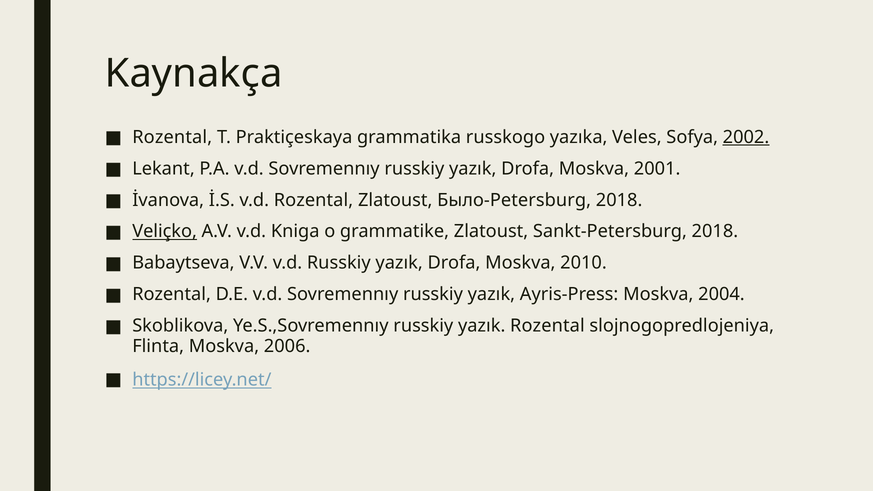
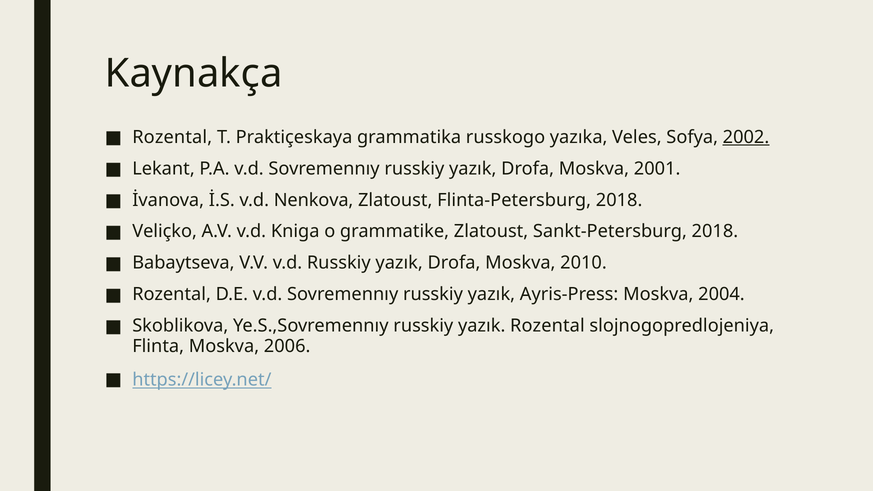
v.d Rozental: Rozental -> Nenkova (314, 200)
Было-Petersburg: Было-Petersburg -> Flinta-Petersburg (514, 200)
Veliçko underline: present -> none (165, 232)
